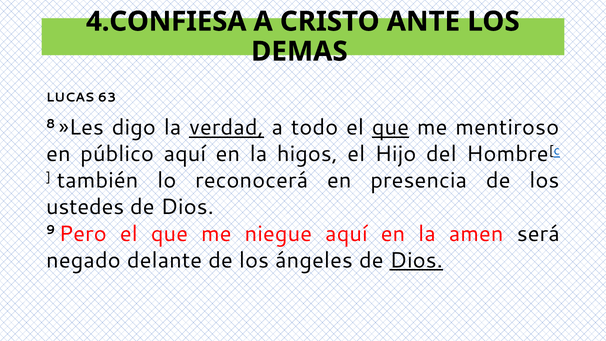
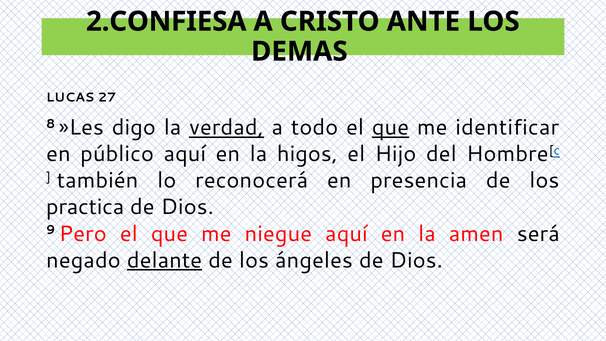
4.CONFIESA: 4.CONFIESA -> 2.CONFIESA (166, 21)
63: 63 -> 27 (107, 97)
mentiroso: mentiroso -> identificar (507, 128)
ustedes: ustedes -> practica (85, 207)
delante underline: none -> present (164, 260)
Dios underline: present -> none (416, 260)
